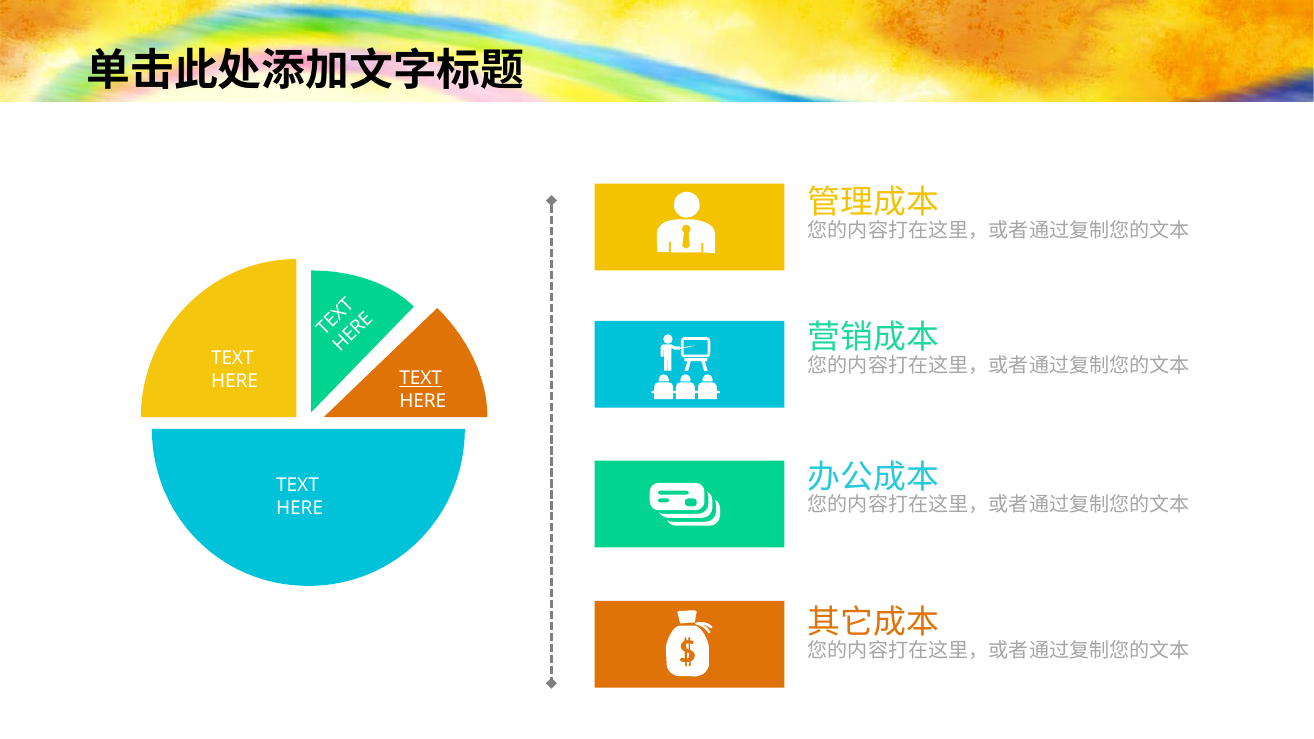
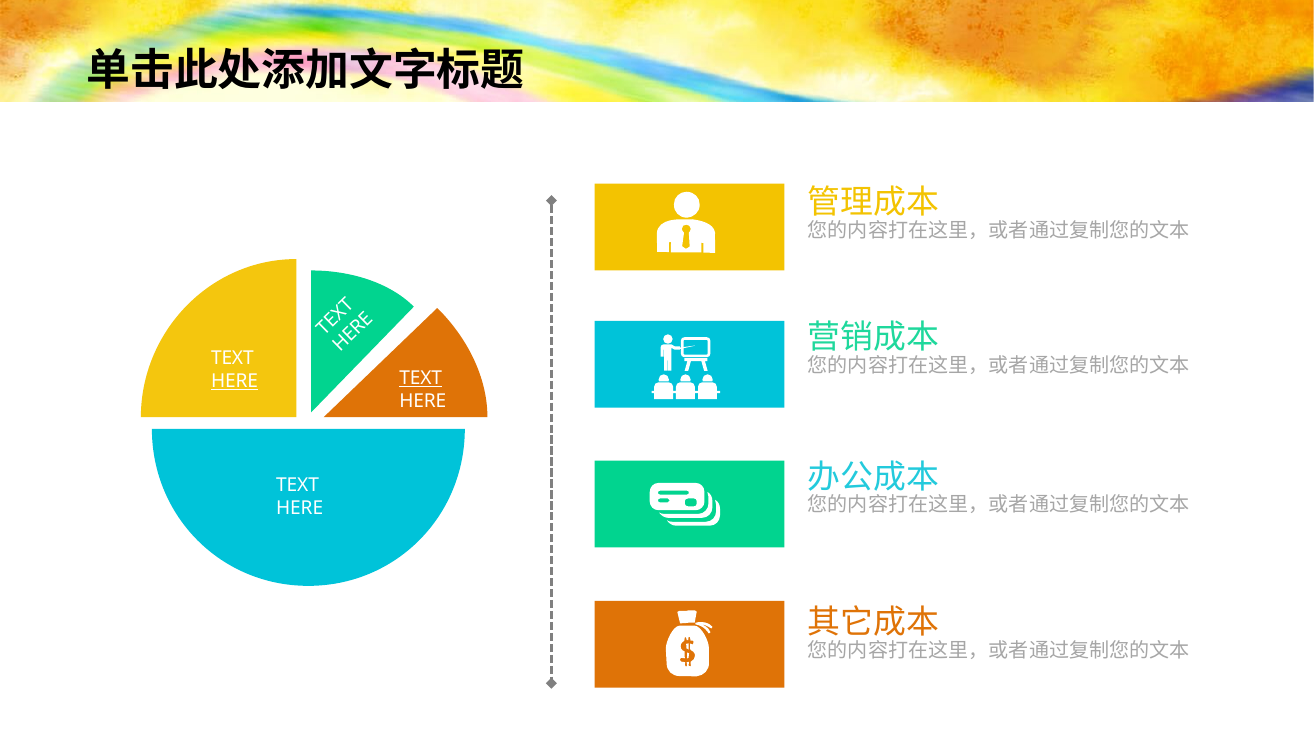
HERE underline: none -> present (235, 381)
